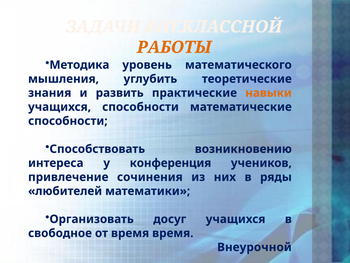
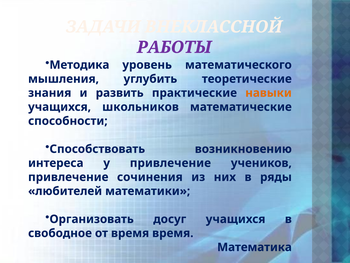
РАБОТЫ colour: orange -> purple (174, 47)
учащихся способности: способности -> школьников (141, 107)
у конференция: конференция -> привлечение (170, 163)
Внеурочной: Внеурочной -> Математика (255, 247)
